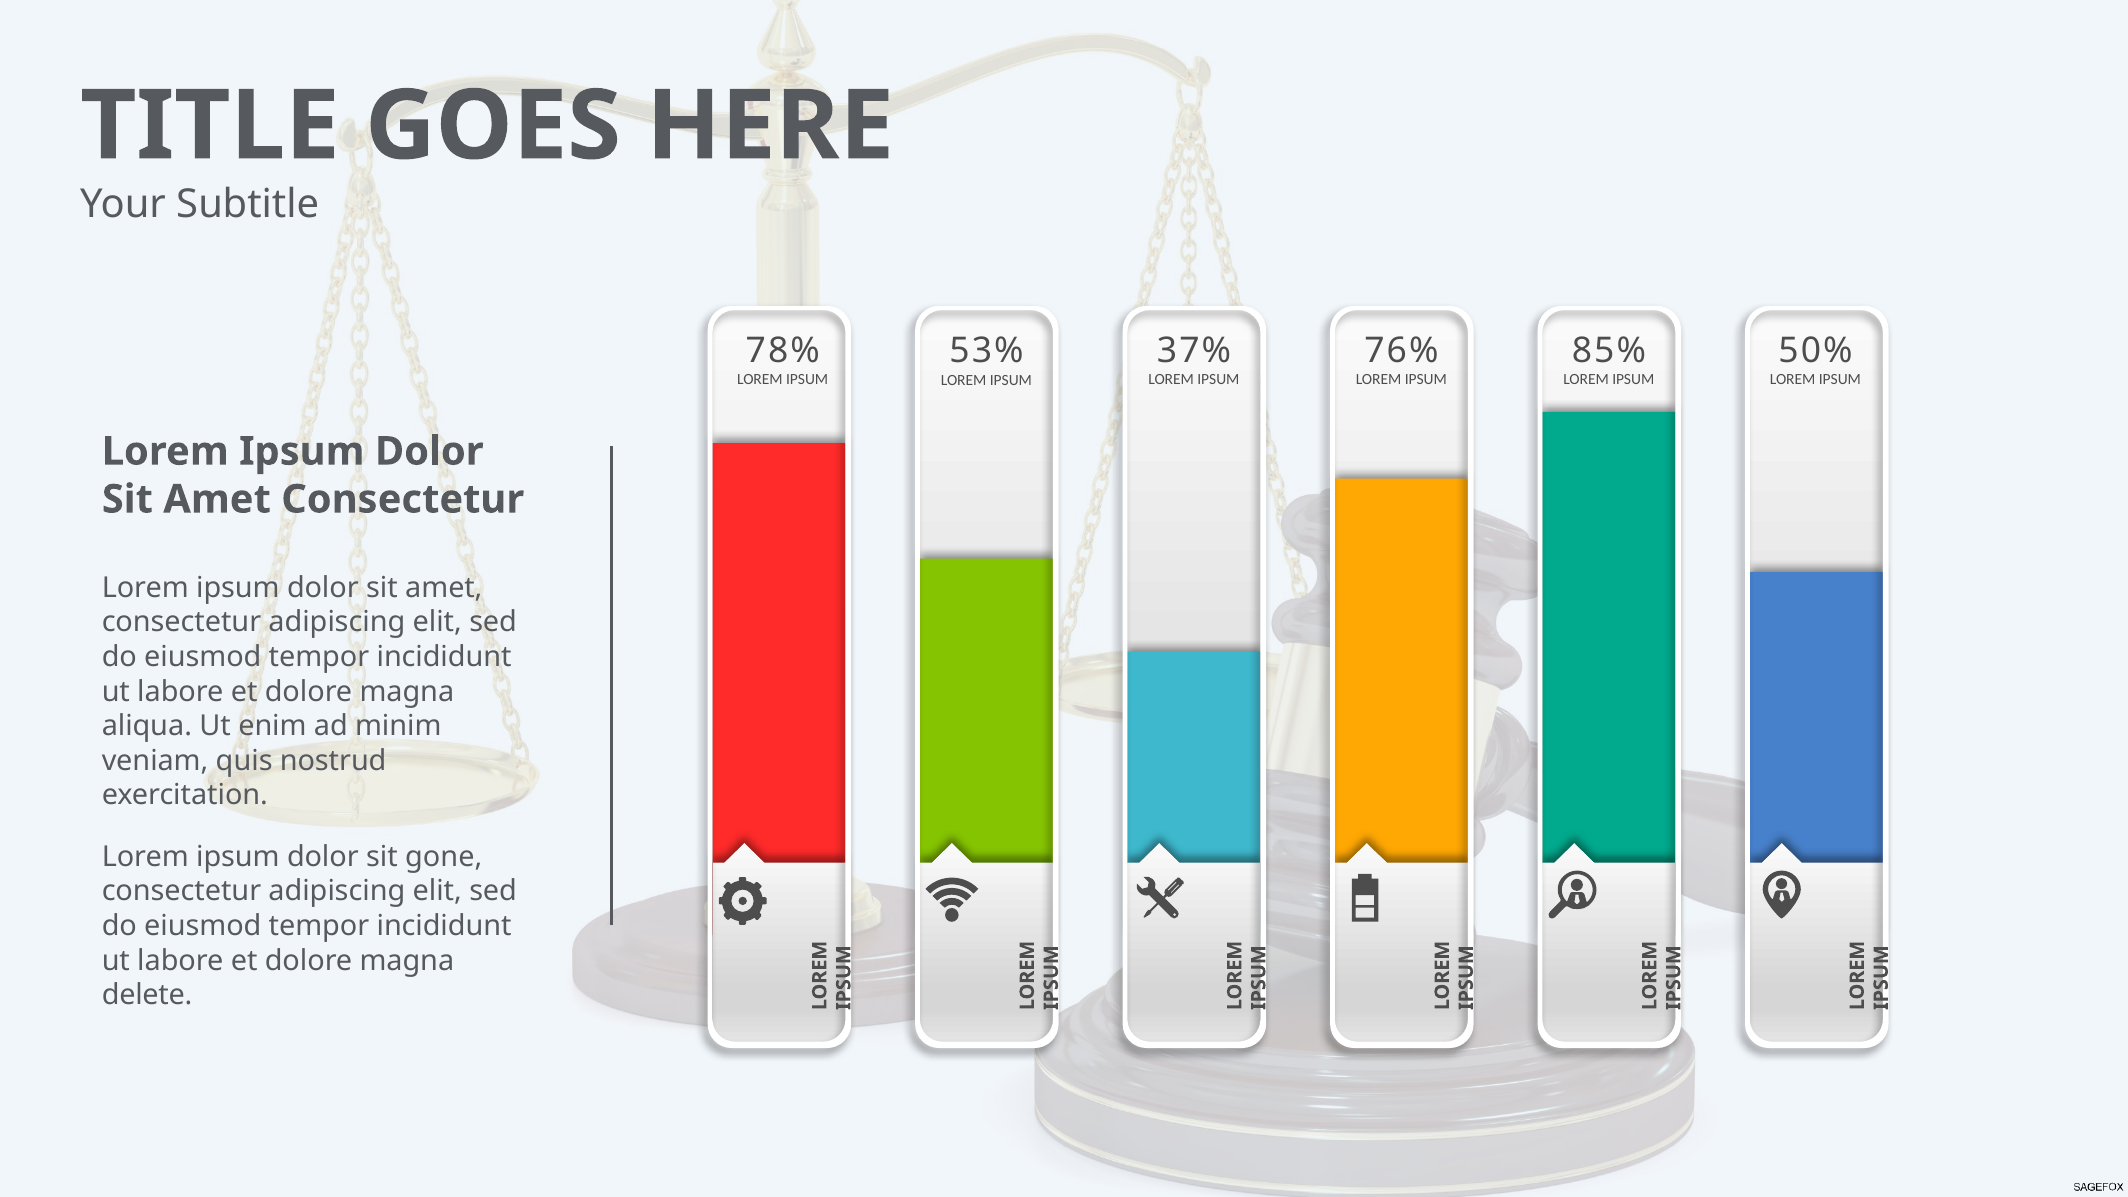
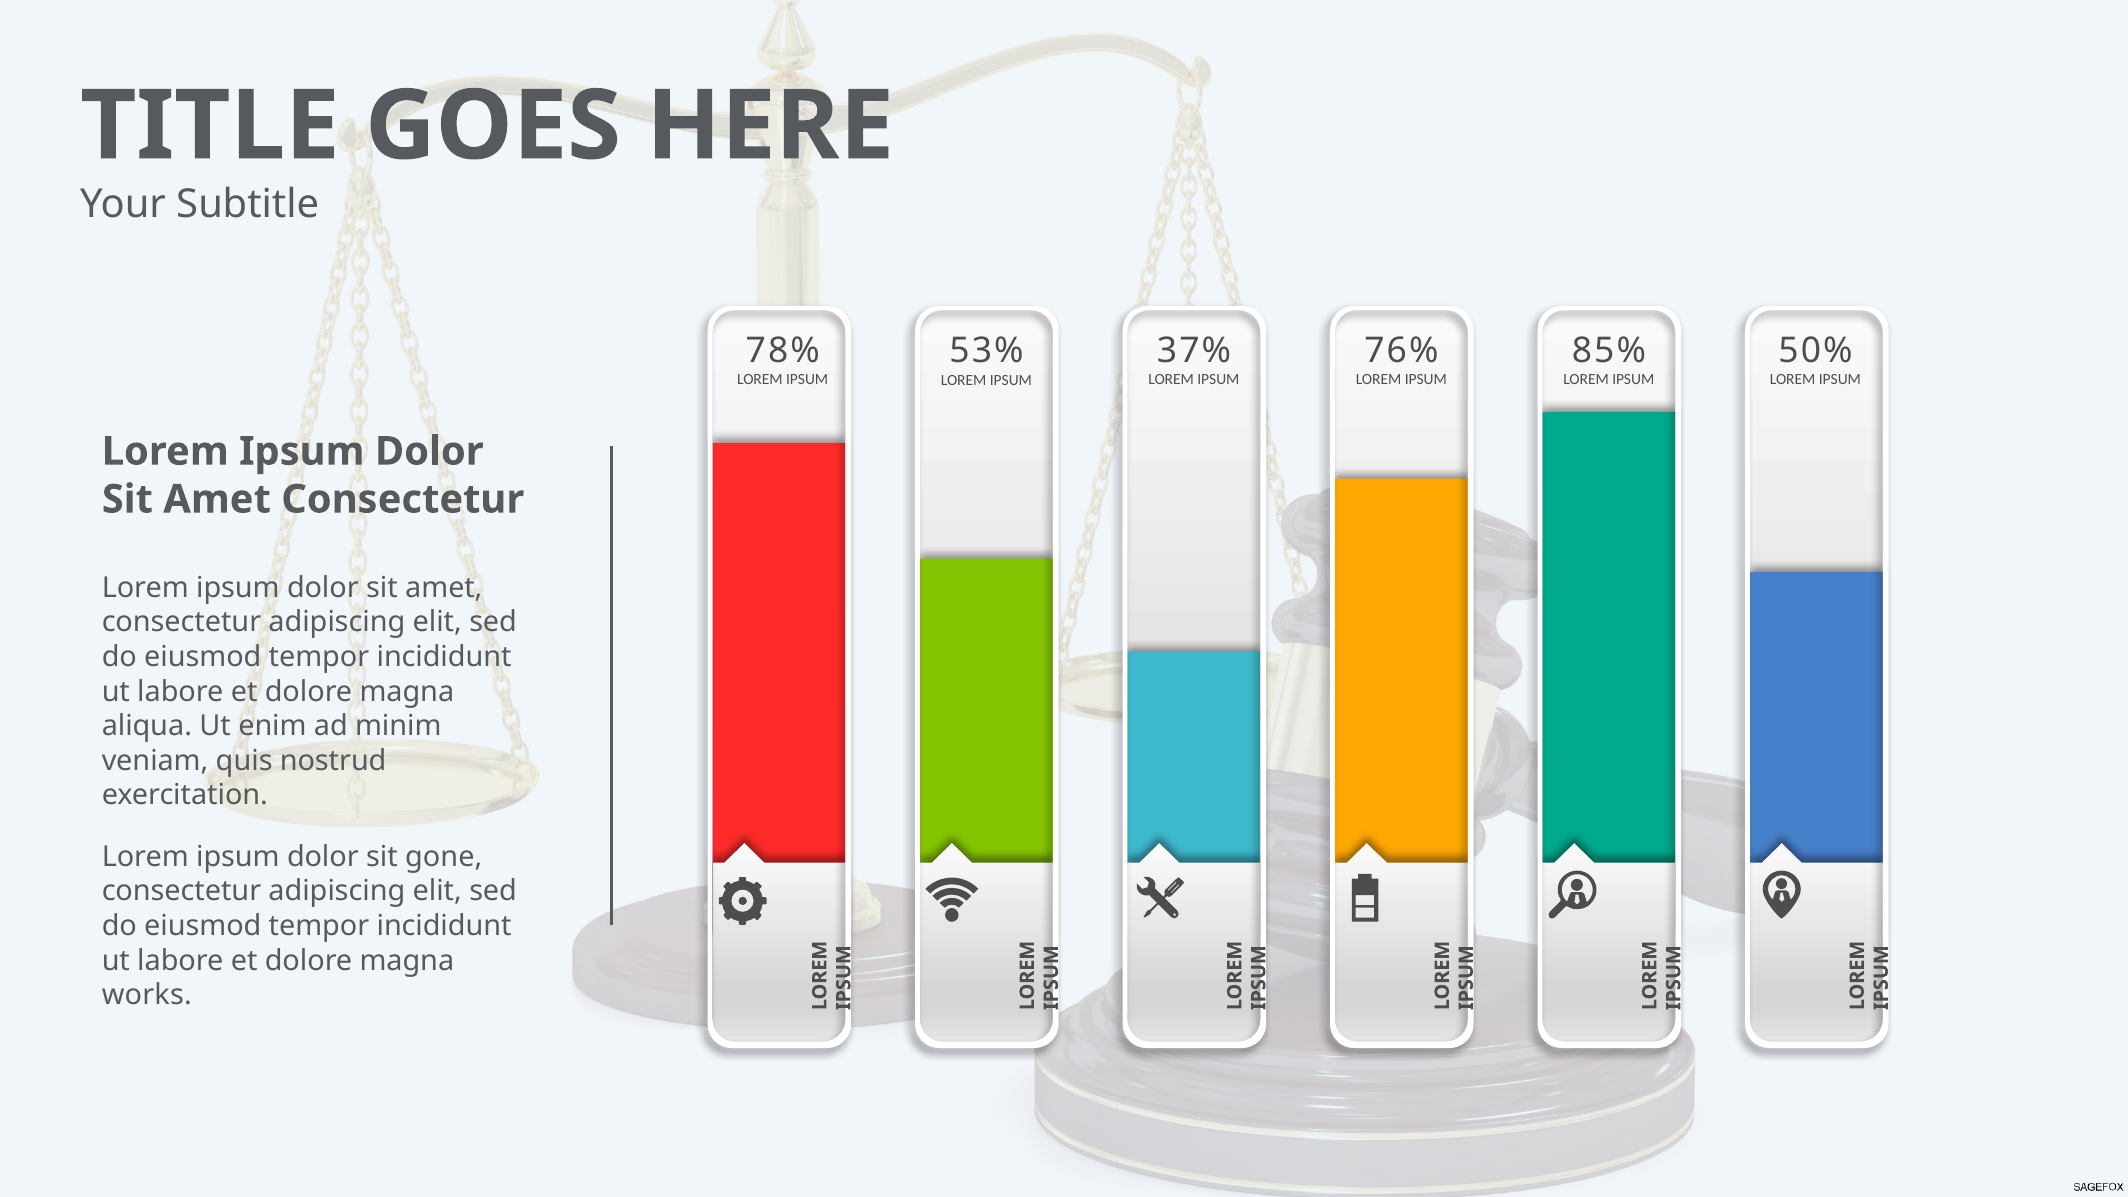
delete: delete -> works (147, 995)
